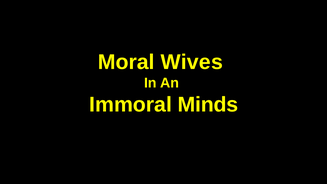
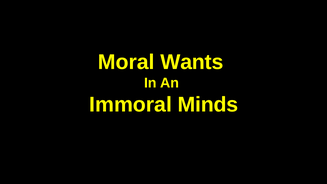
Wives: Wives -> Wants (192, 62)
